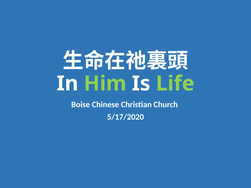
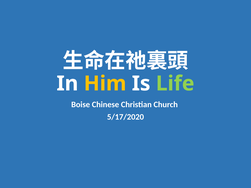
Him colour: light green -> yellow (105, 84)
